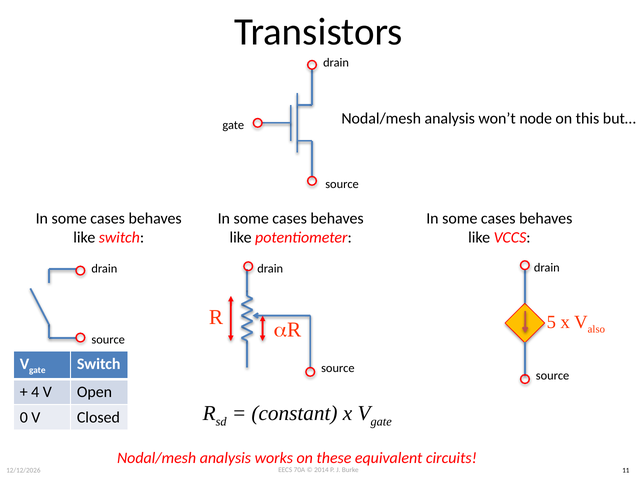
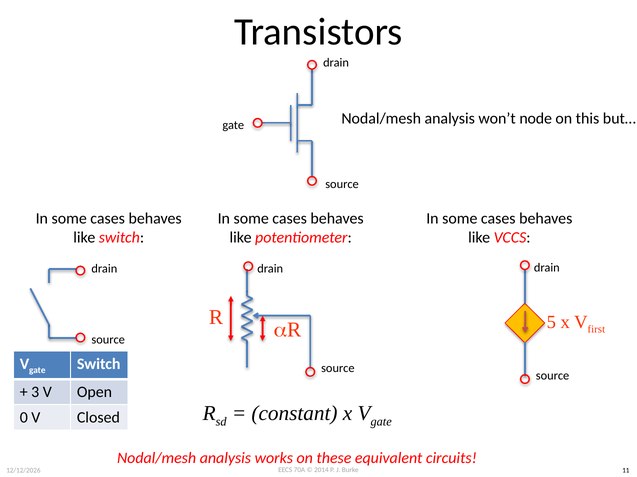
also: also -> first (596, 330)
4: 4 -> 3 (35, 393)
